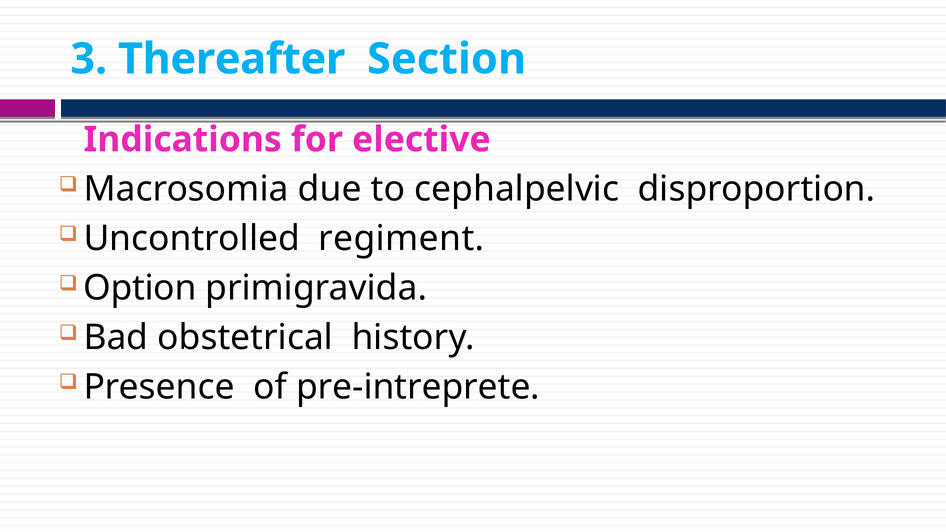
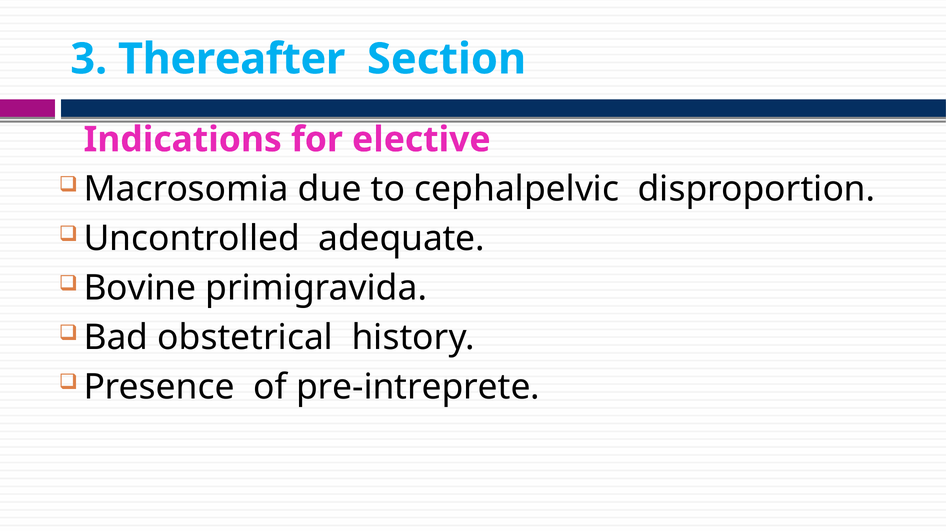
regiment: regiment -> adequate (402, 239)
Option: Option -> Bovine (140, 288)
